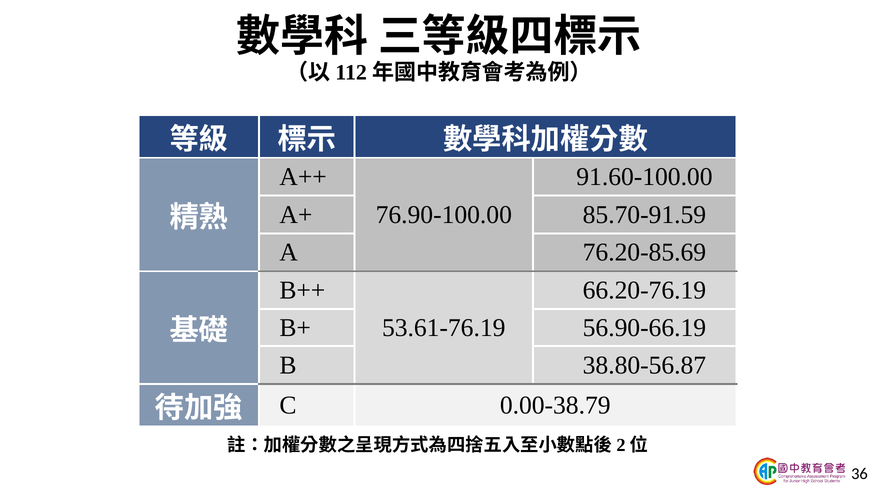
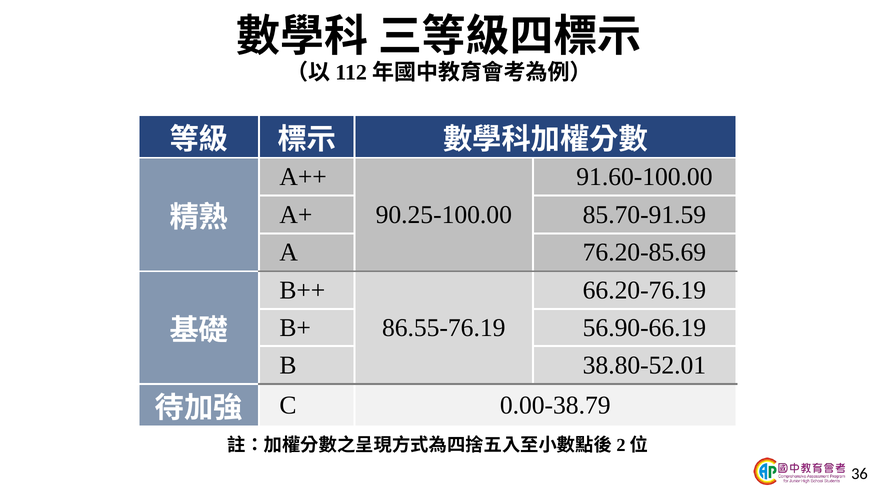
76.90-100.00: 76.90-100.00 -> 90.25-100.00 (444, 215)
53.61-76.19: 53.61-76.19 -> 86.55-76.19 (444, 328)
38.80-56.87: 38.80-56.87 -> 38.80-52.01 (644, 365)
